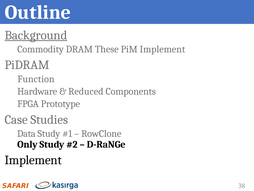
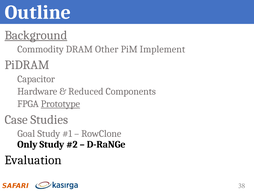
These: These -> Other (107, 49)
Function: Function -> Capacitor (36, 79)
Prototype underline: none -> present (60, 104)
Data: Data -> Goal (26, 133)
Implement: Implement -> Evaluation (33, 160)
